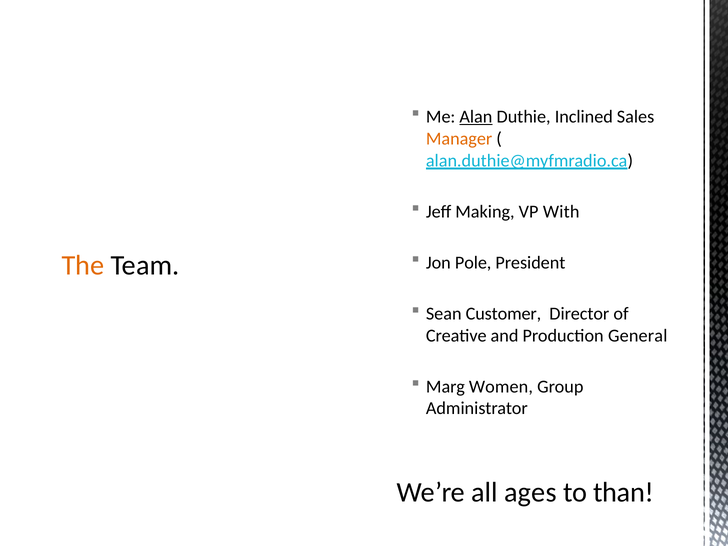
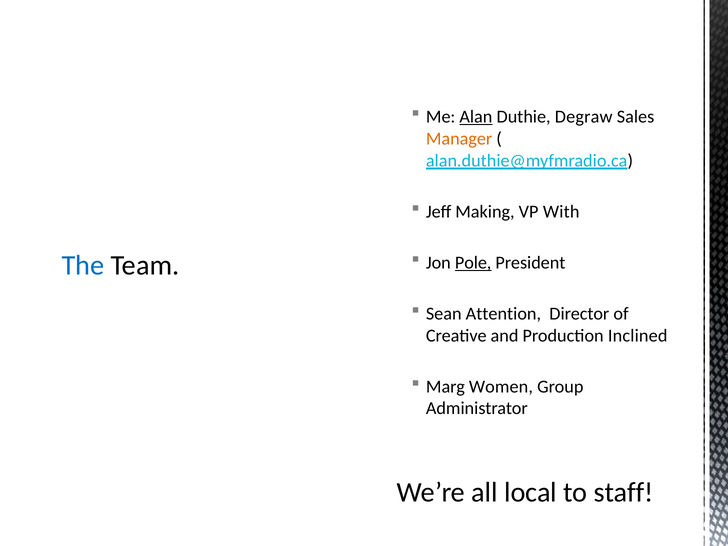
Inclined: Inclined -> Degraw (584, 117)
Pole underline: none -> present (473, 263)
The colour: orange -> blue (83, 265)
Customer: Customer -> Attention (503, 314)
General: General -> Inclined (638, 336)
ages: ages -> local (531, 493)
than: than -> staff (623, 493)
